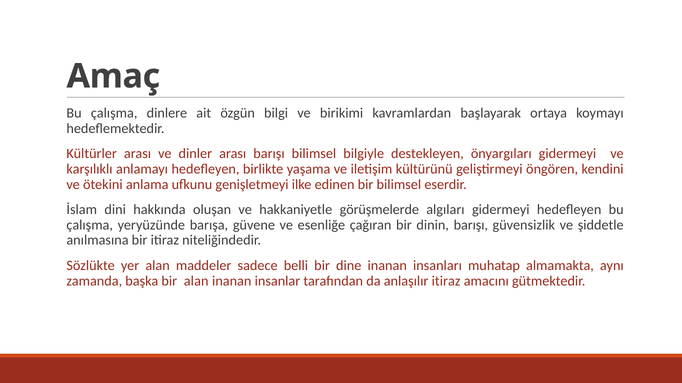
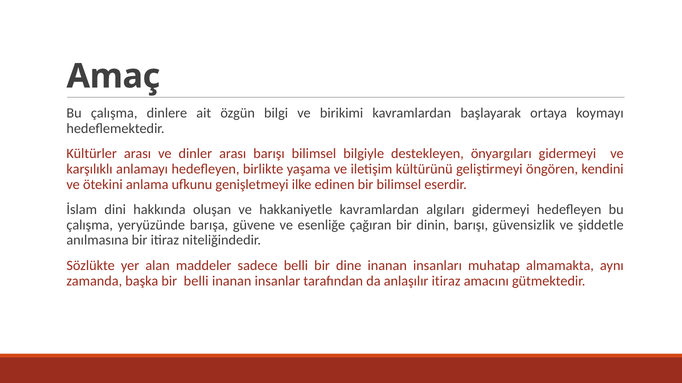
hakkaniyetle görüşmelerde: görüşmelerde -> kavramlardan (379, 210)
bir alan: alan -> belli (196, 281)
